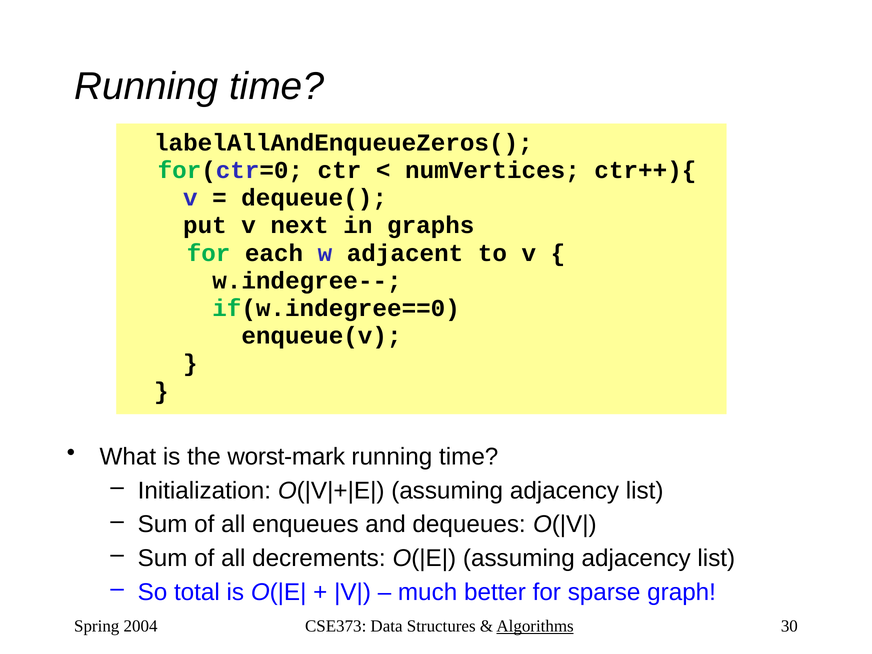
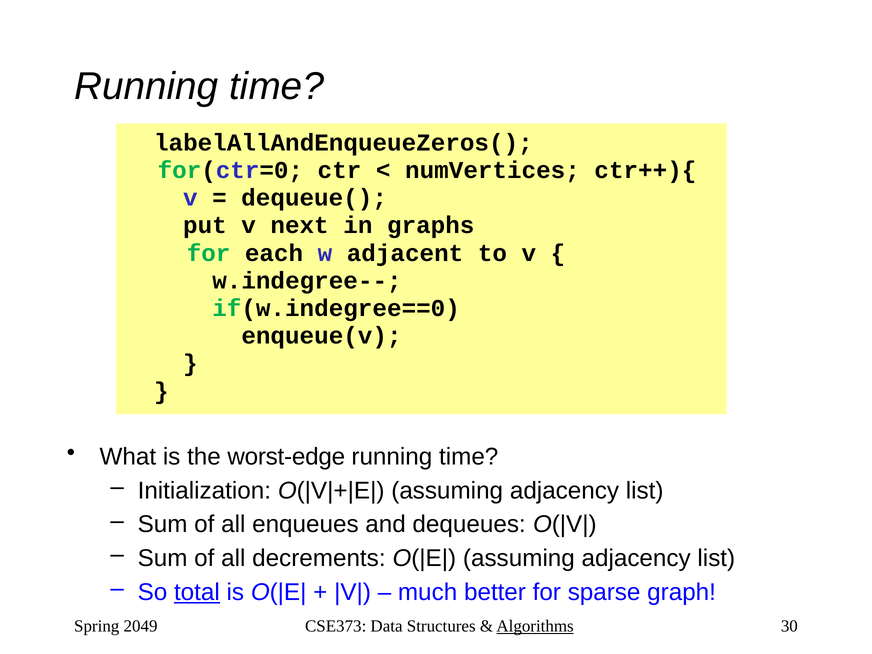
worst-mark: worst-mark -> worst-edge (286, 457)
total underline: none -> present (197, 592)
2004: 2004 -> 2049 (141, 626)
